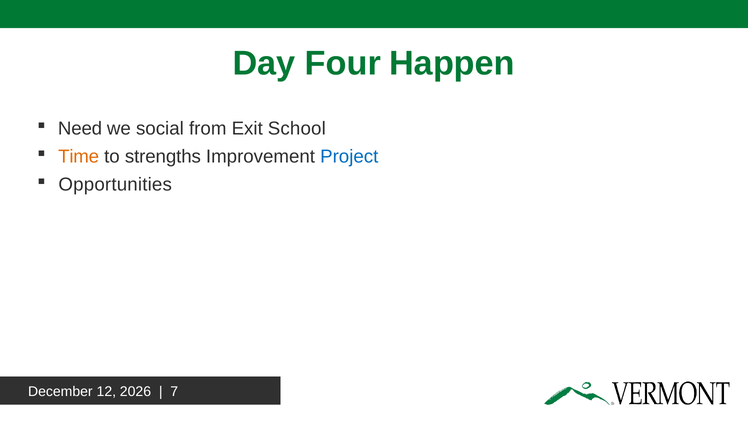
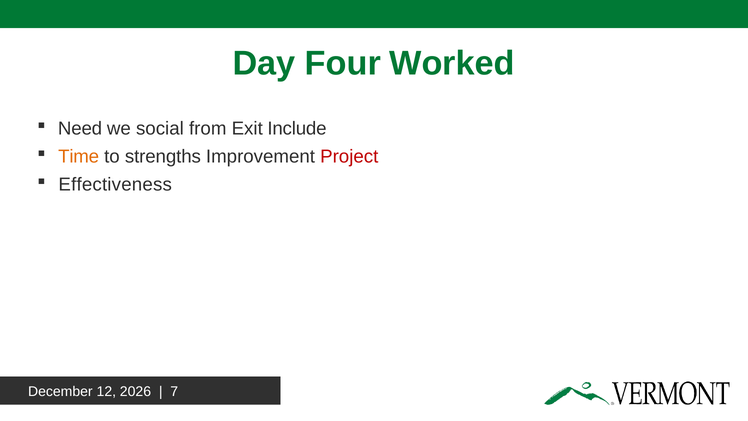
Happen: Happen -> Worked (452, 64)
School: School -> Include (297, 129)
Project colour: blue -> red (349, 157)
Opportunities: Opportunities -> Effectiveness (115, 185)
